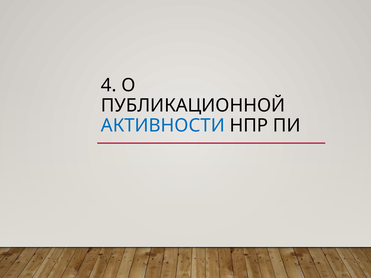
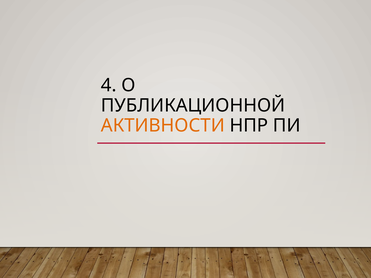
АКТИВНОСТИ colour: blue -> orange (163, 126)
